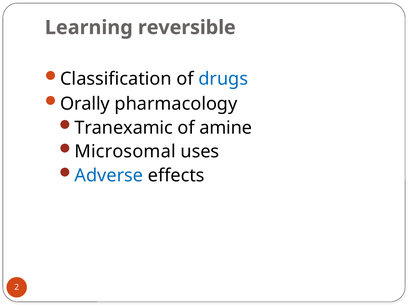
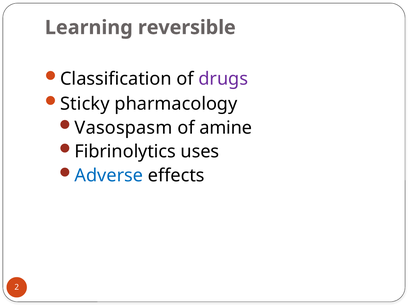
drugs colour: blue -> purple (223, 79)
Orally: Orally -> Sticky (85, 104)
Tranexamic: Tranexamic -> Vasospasm (124, 128)
Microsomal: Microsomal -> Fibrinolytics (125, 152)
